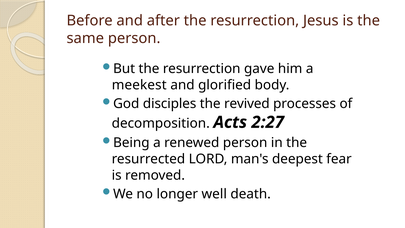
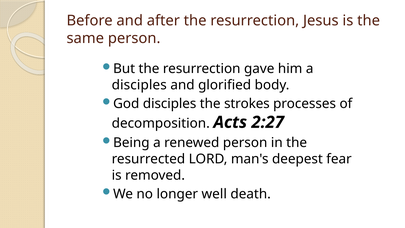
meekest: meekest -> disciples (139, 85)
revived: revived -> strokes (247, 104)
